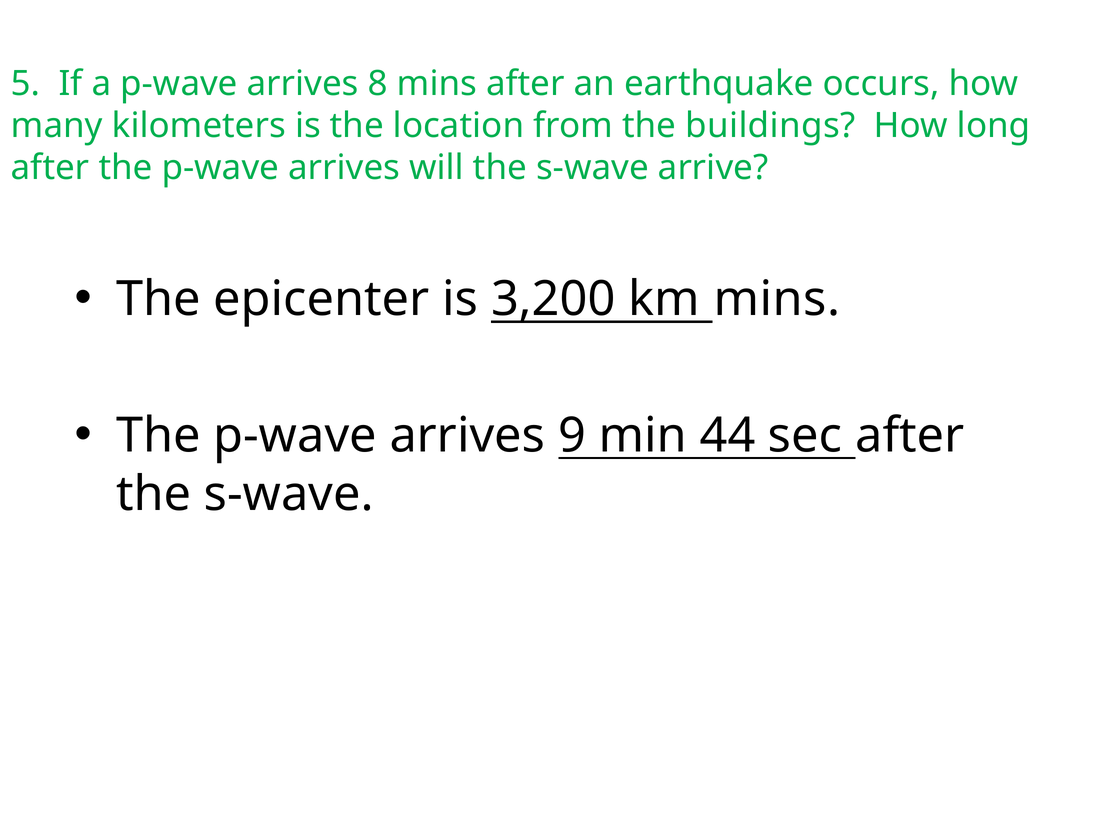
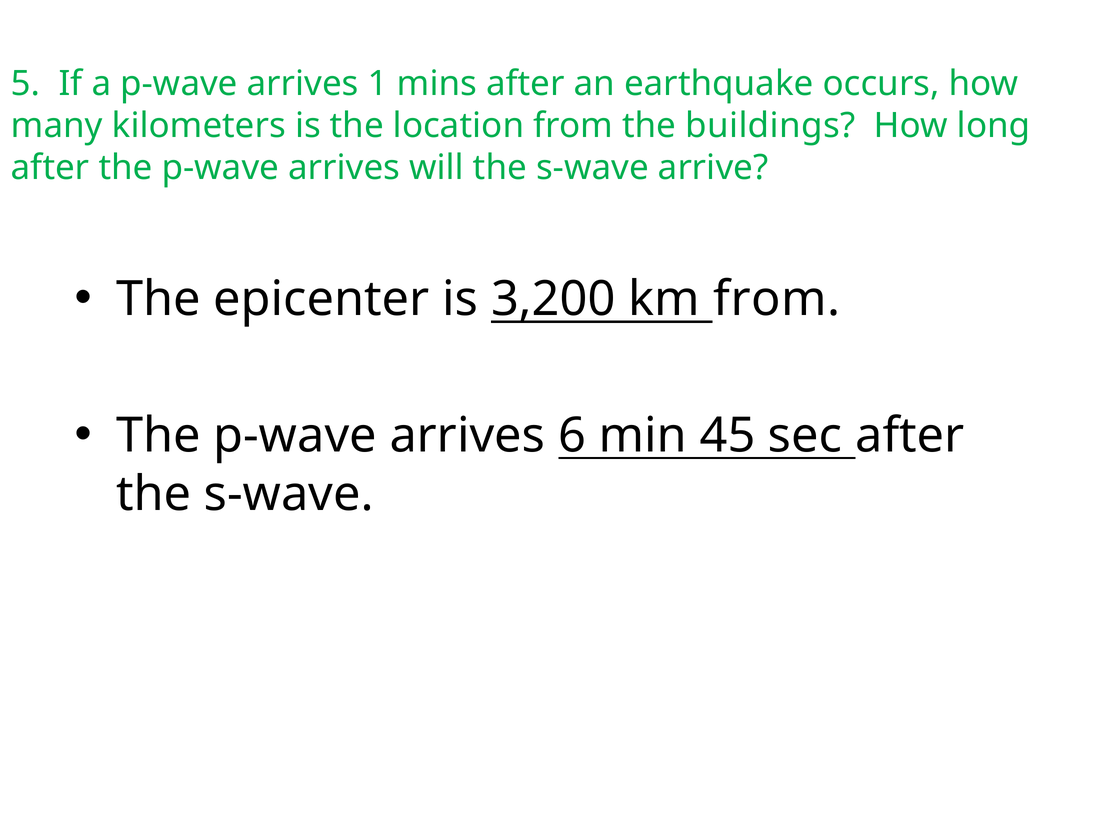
8: 8 -> 1 (378, 84)
km mins: mins -> from (777, 299)
9: 9 -> 6 (572, 436)
44: 44 -> 45 (728, 436)
